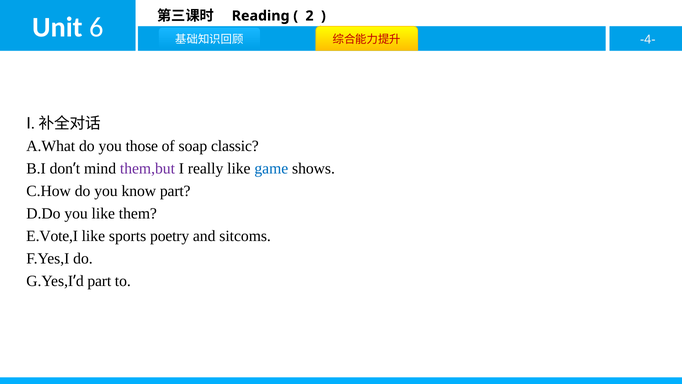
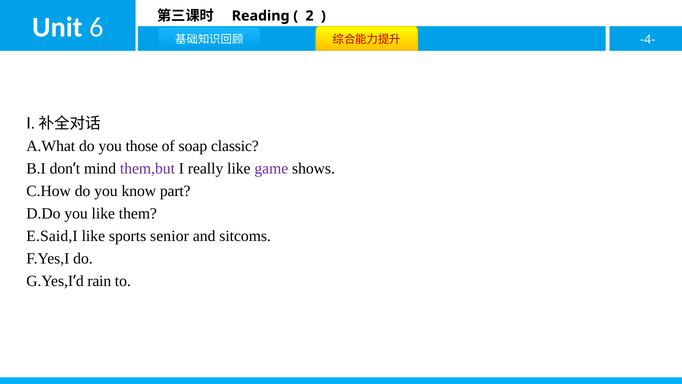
game colour: blue -> purple (271, 168)
E.Vote,I: E.Vote,I -> E.Said,I (52, 236)
poetry: poetry -> senior (170, 236)
part: part -> rain (99, 281)
